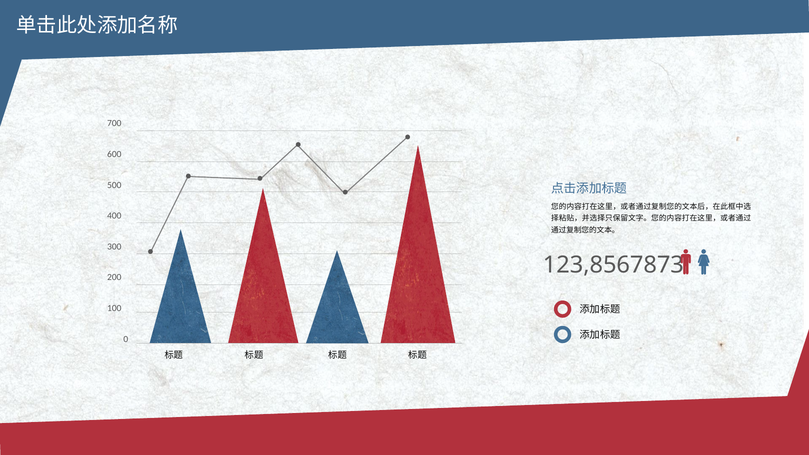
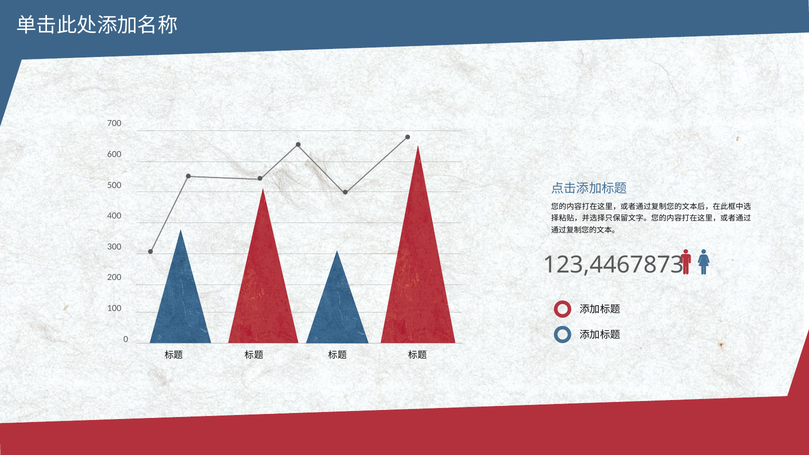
123,8567873: 123,8567873 -> 123,4467873 (613, 265)
